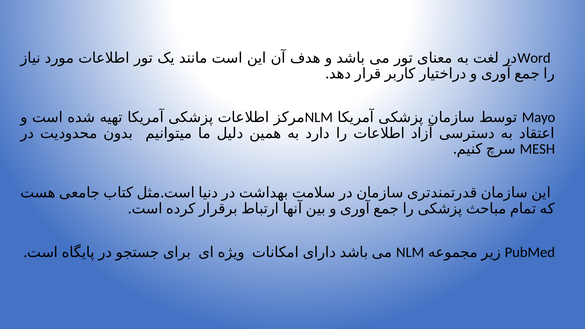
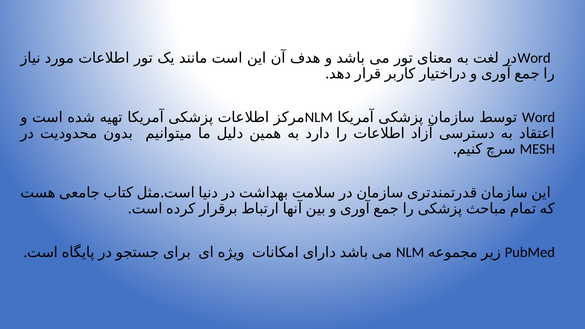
Mayo: Mayo -> Word (539, 117)
